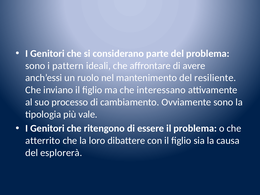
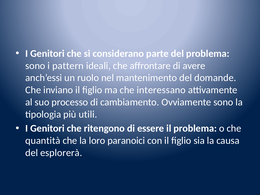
resiliente: resiliente -> domande (215, 78)
vale: vale -> utili (88, 114)
atterrito: atterrito -> quantità (43, 141)
dibattere: dibattere -> paranoici (126, 141)
